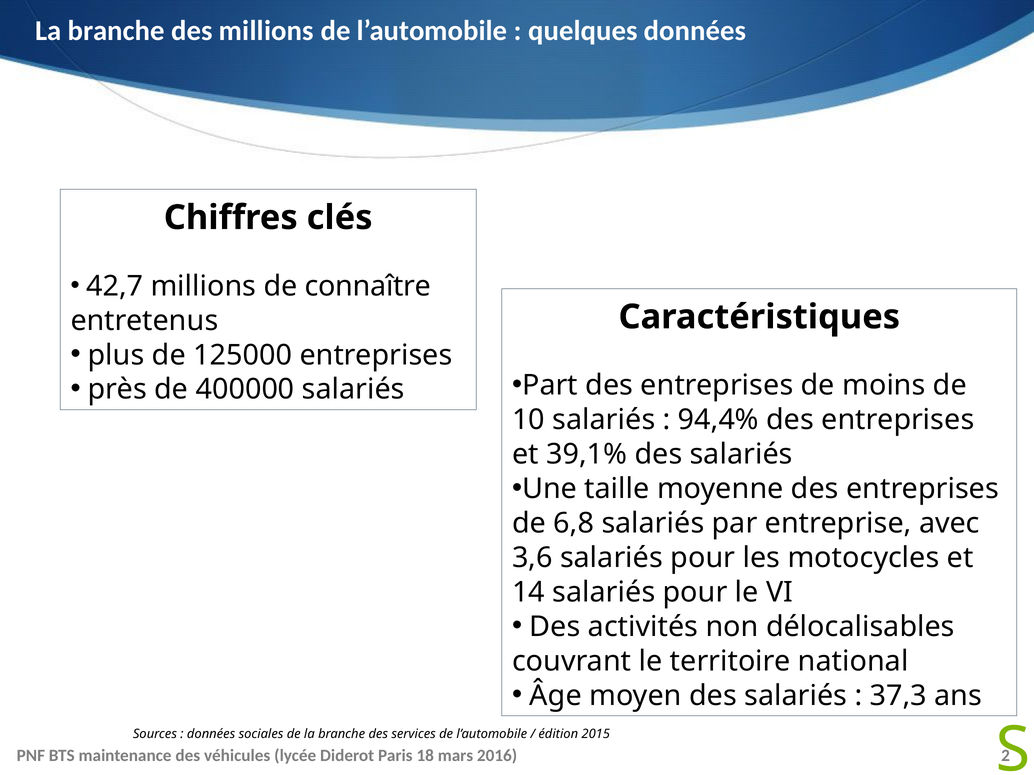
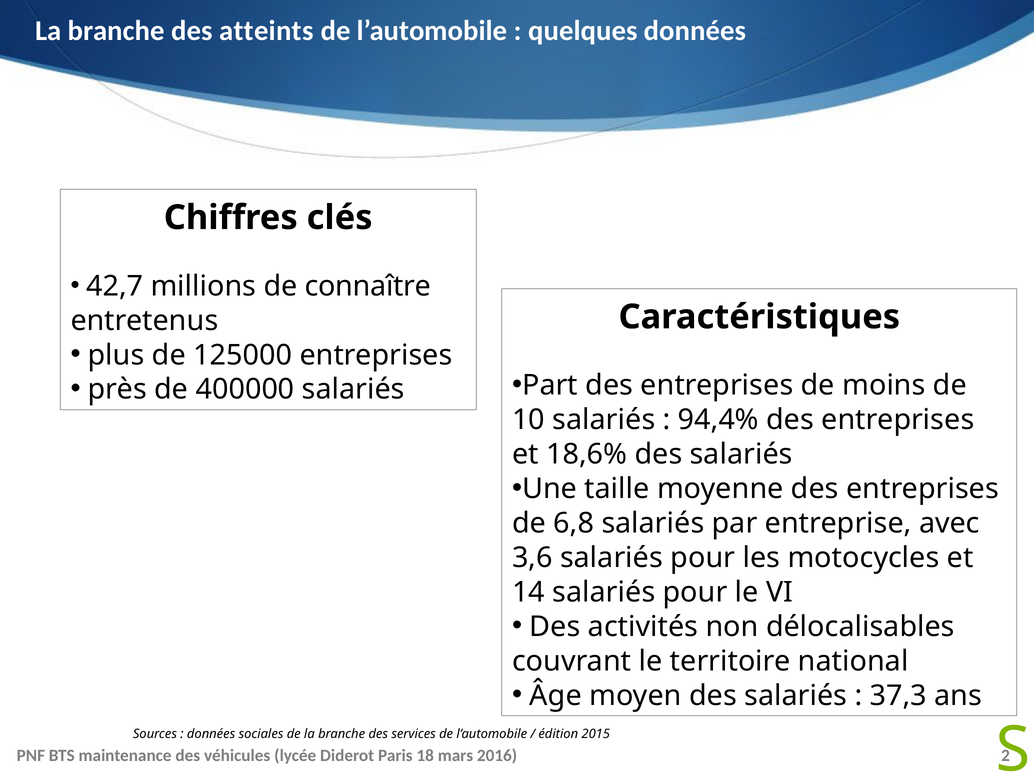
des millions: millions -> atteints (266, 31)
39,1%: 39,1% -> 18,6% (587, 455)
